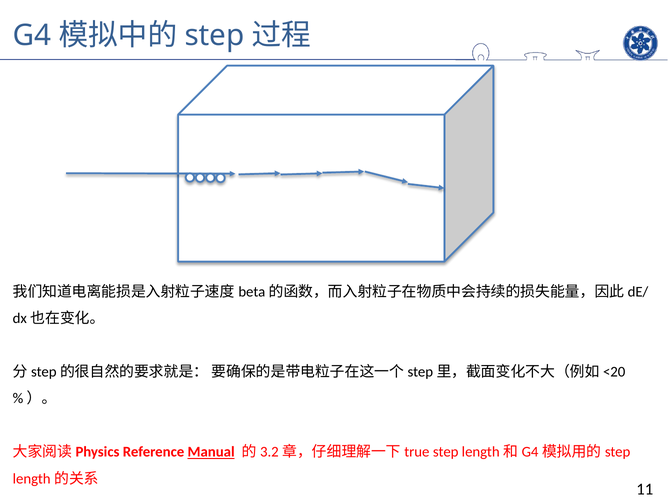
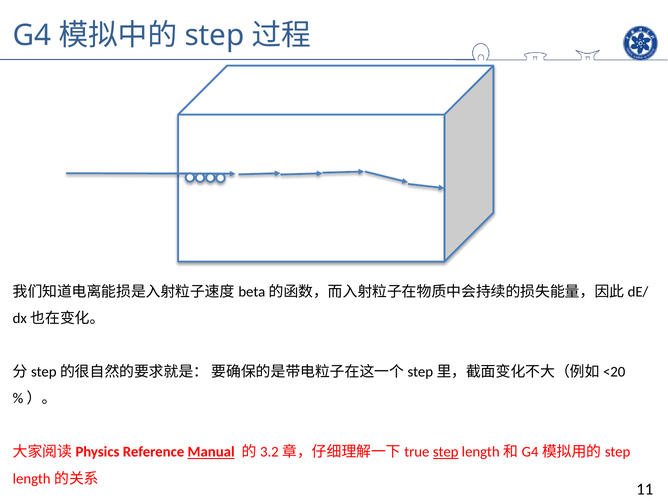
step underline: none -> present (446, 452)
